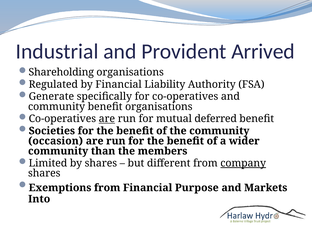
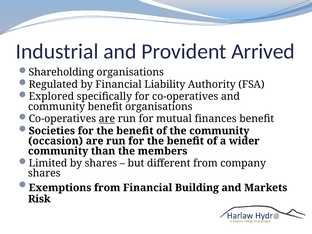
Generate: Generate -> Explored (51, 96)
deferred: deferred -> finances (216, 119)
company underline: present -> none (243, 163)
Purpose: Purpose -> Building (197, 188)
Into: Into -> Risk (39, 199)
